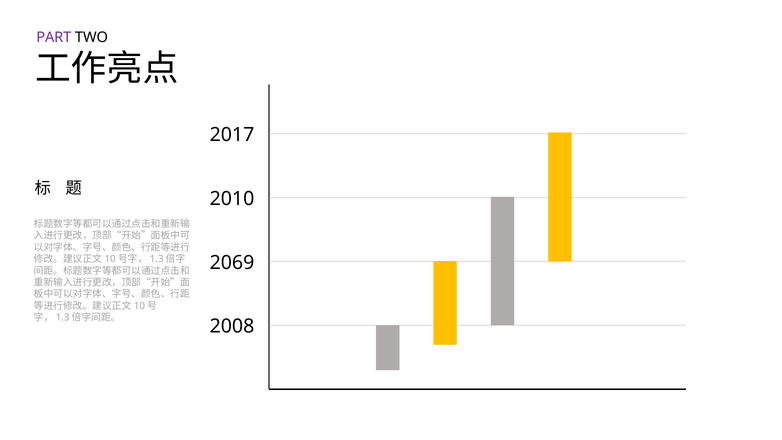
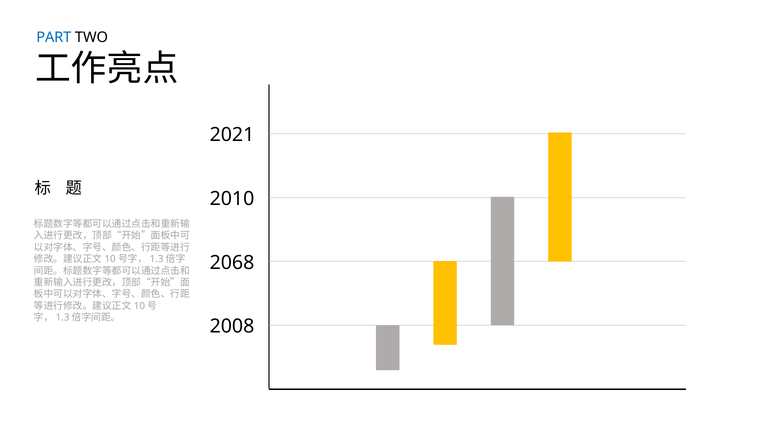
PART colour: purple -> blue (54, 37)
2017: 2017 -> 2021 (232, 135)
2069: 2069 -> 2068 (232, 262)
